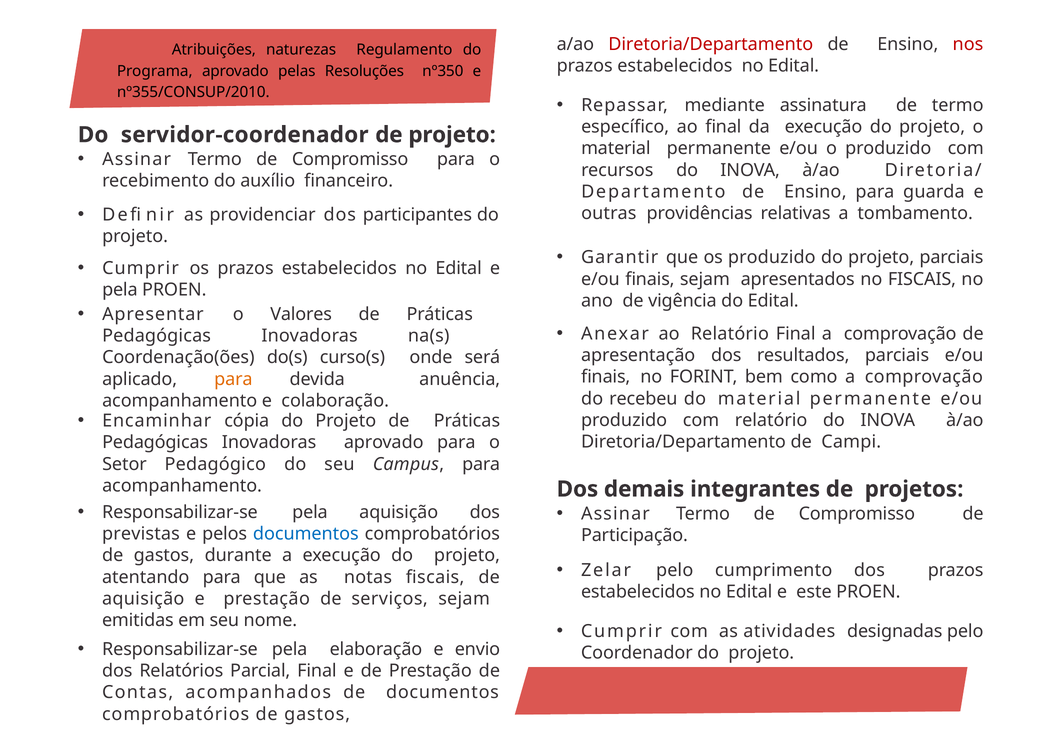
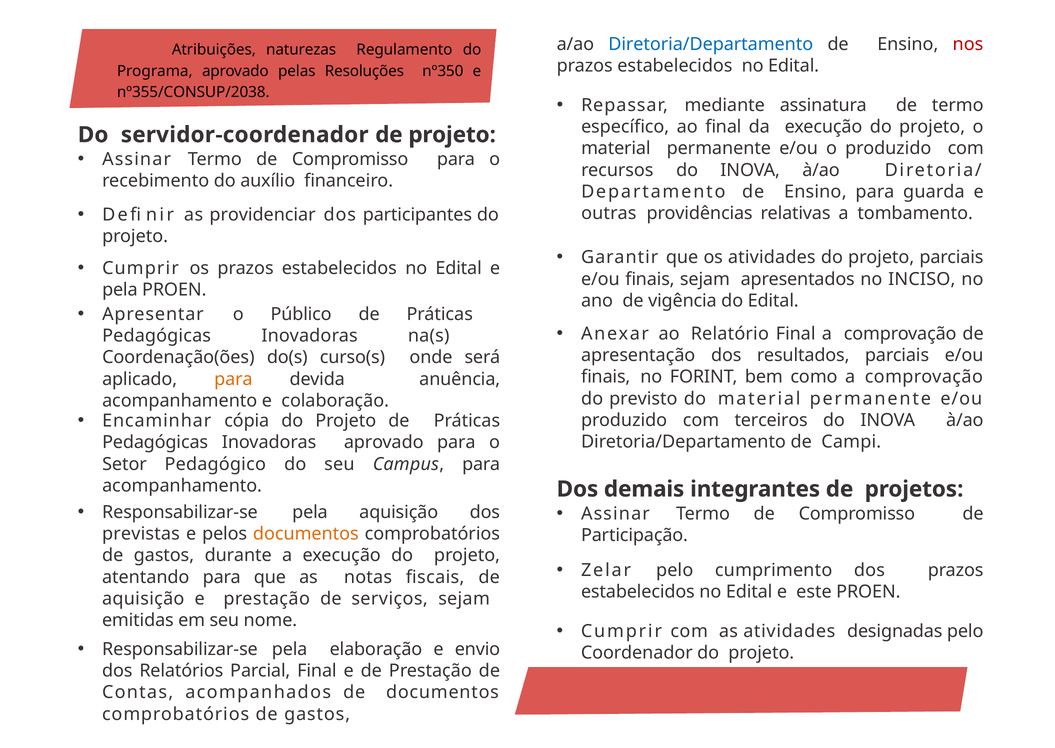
Diretoria/Departamento colour: red -> blue (711, 44)
nº355/CONSUP/2010: nº355/CONSUP/2010 -> nº355/CONSUP/2038 (193, 92)
os produzido: produzido -> atividades (772, 258)
no FISCAIS: FISCAIS -> INCISO (922, 279)
Valores: Valores -> Público (301, 314)
recebeu: recebeu -> previsto (643, 399)
com relatório: relatório -> terceiros (771, 420)
documentos colour: blue -> orange (306, 534)
